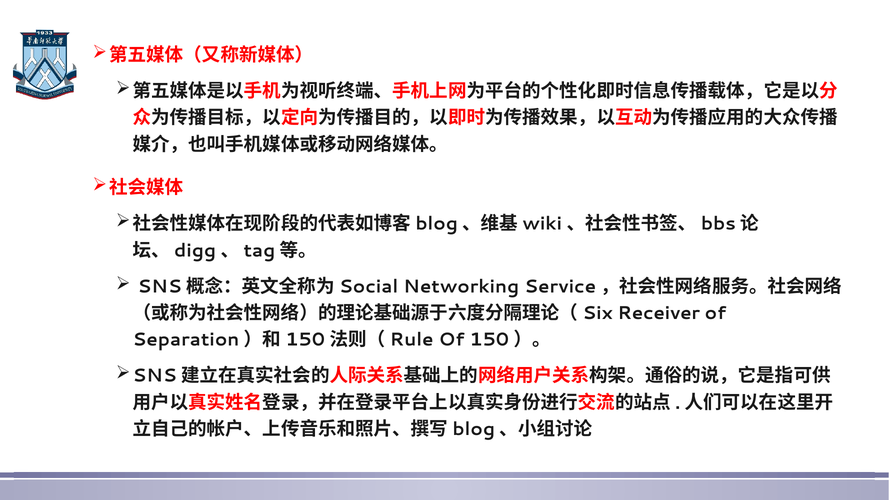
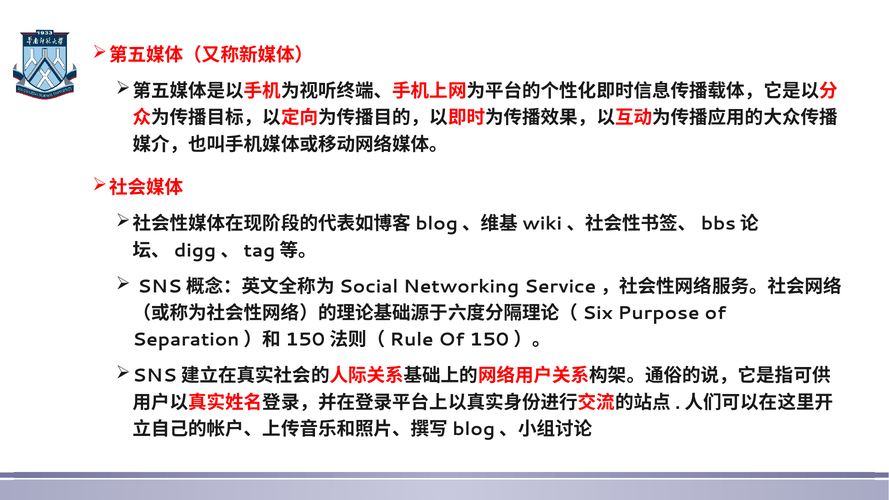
Receiver: Receiver -> Purpose (659, 313)
